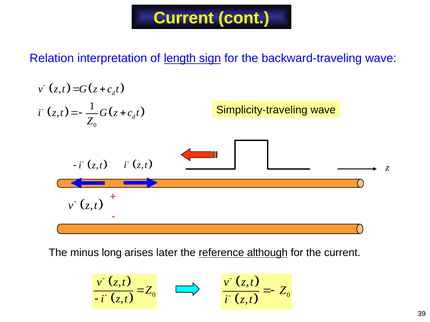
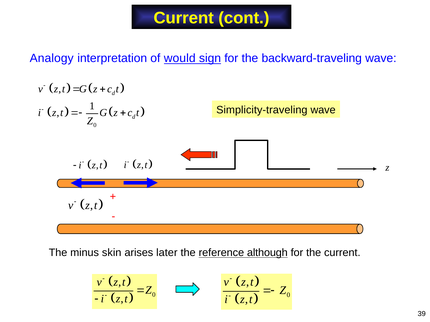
Relation: Relation -> Analogy (52, 58)
length: length -> would (180, 58)
long: long -> skin (112, 253)
